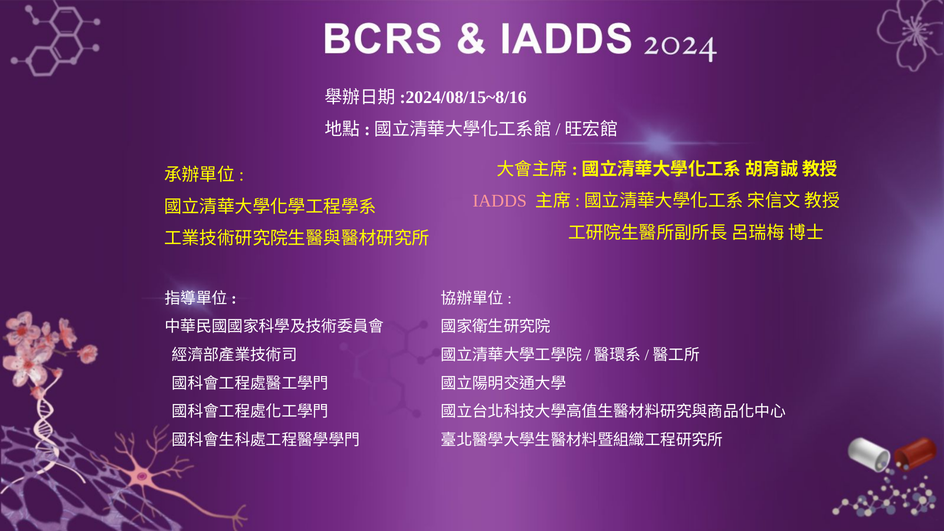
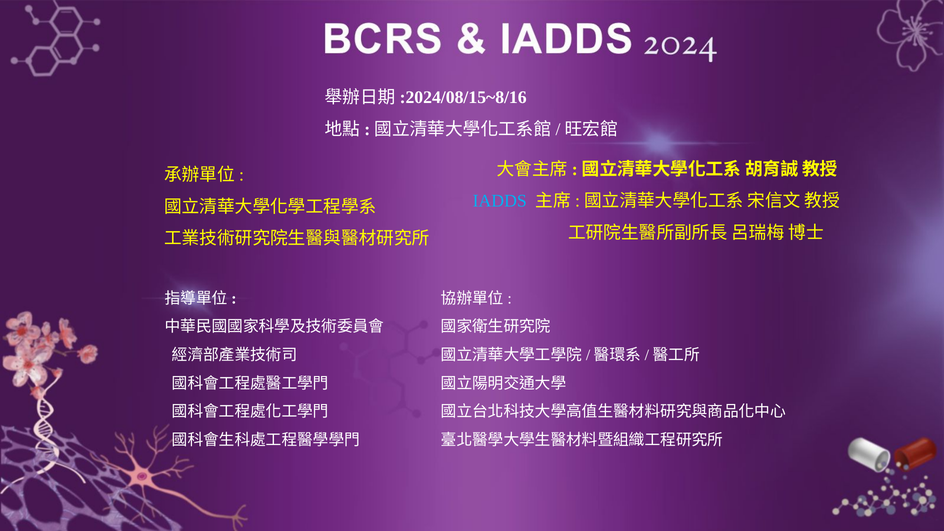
IADDS colour: pink -> light blue (500, 201)
